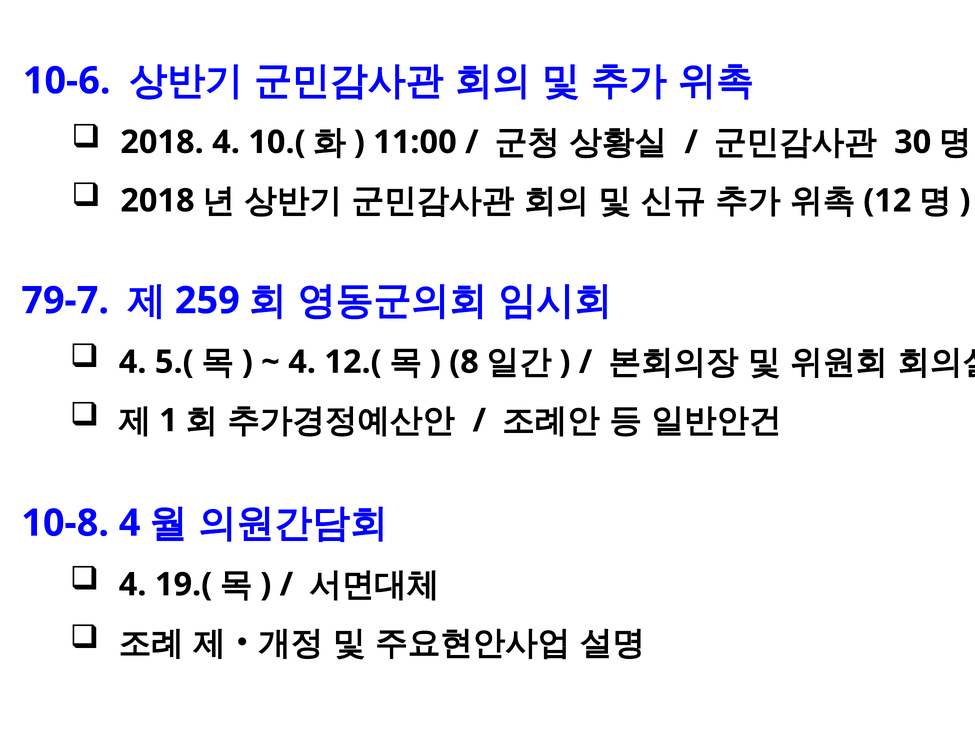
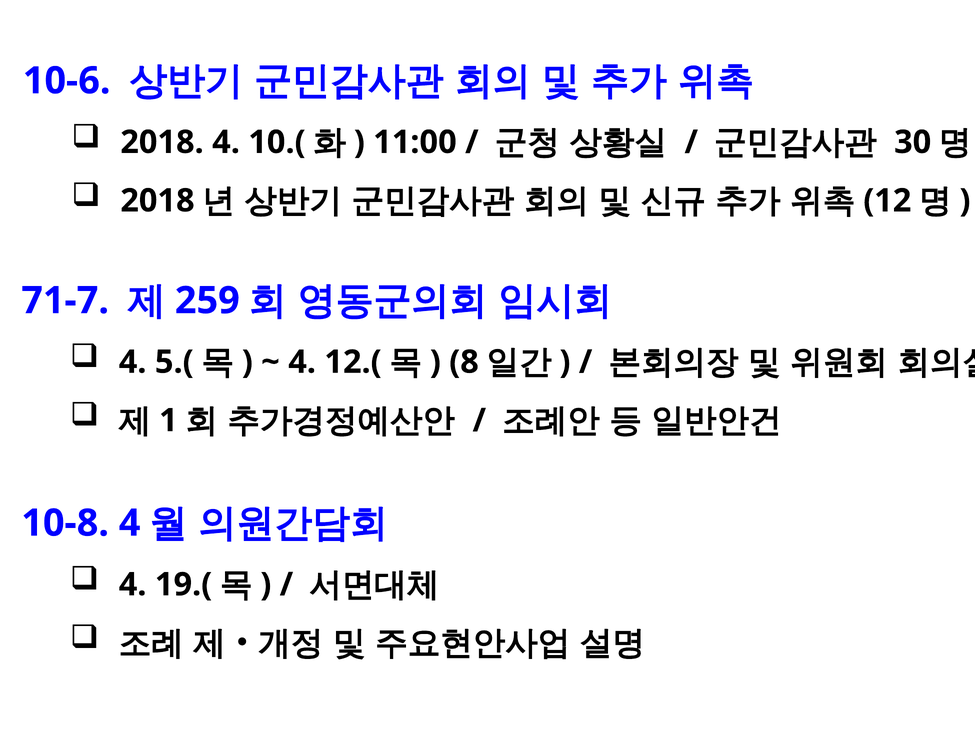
79-7: 79-7 -> 71-7 (65, 301)
